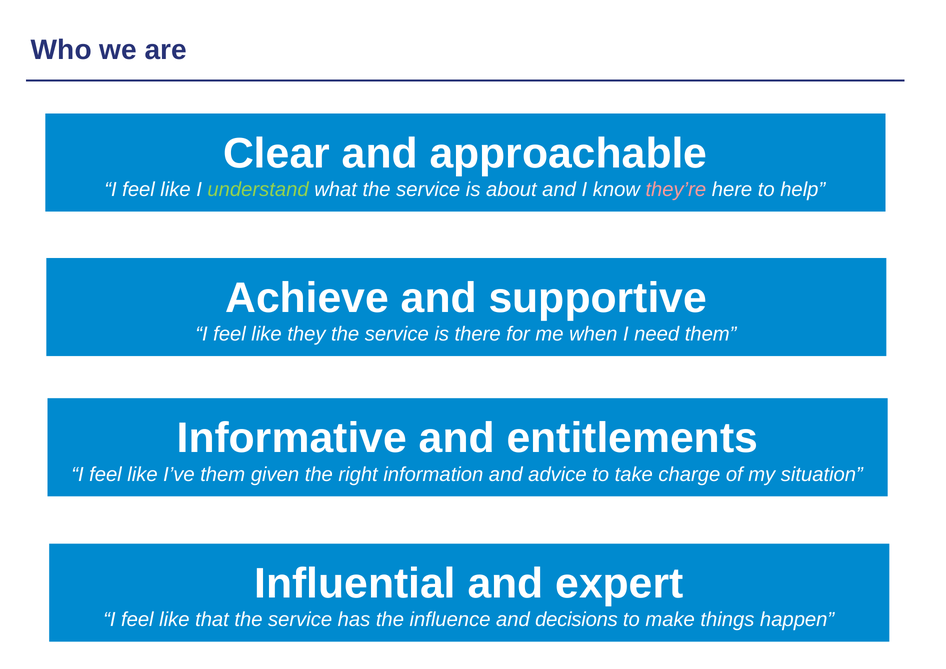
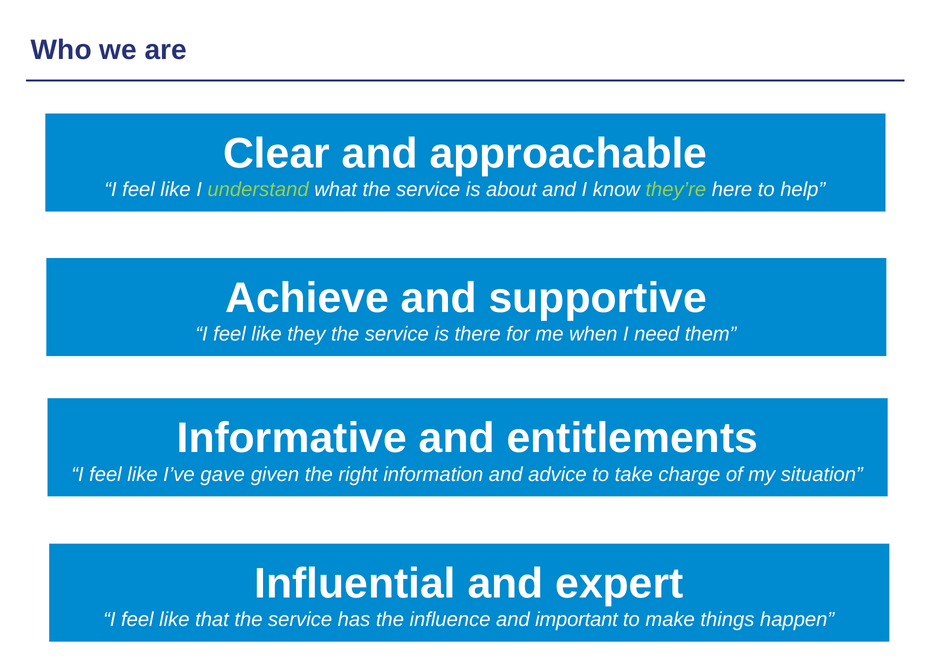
they’re colour: pink -> light green (676, 190)
I’ve them: them -> gave (223, 474)
decisions: decisions -> important (577, 620)
